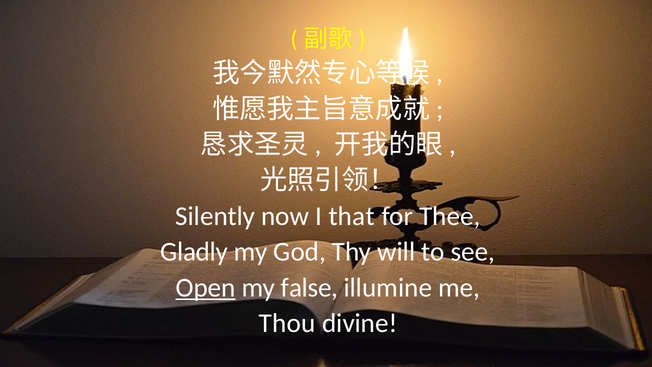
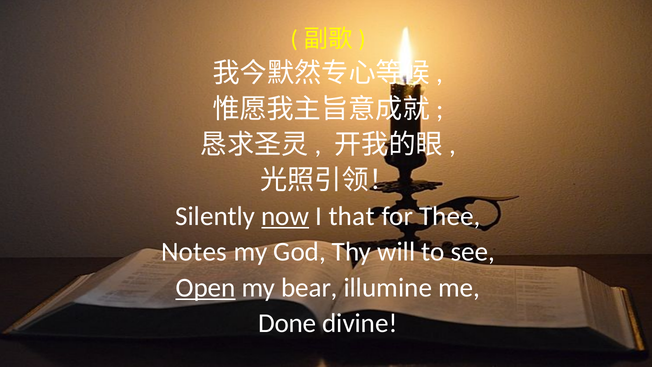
now underline: none -> present (285, 216)
Gladly: Gladly -> Notes (194, 252)
false: false -> bear (309, 287)
Thou: Thou -> Done (287, 323)
